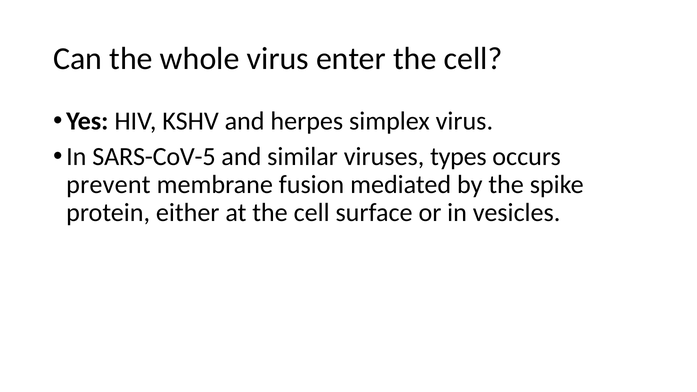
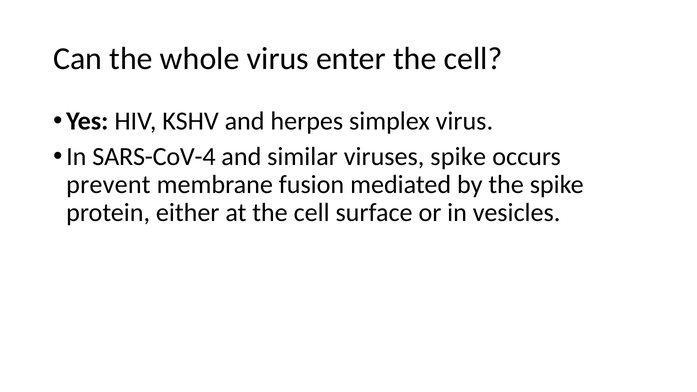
SARS-CoV-5: SARS-CoV-5 -> SARS-CoV-4 (154, 156)
viruses types: types -> spike (458, 156)
